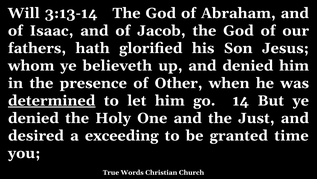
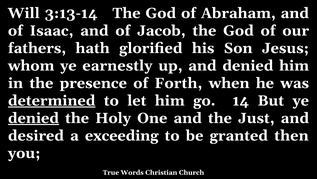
believeth: believeth -> earnestly (117, 65)
Other: Other -> Forth (178, 83)
denied underline: none -> present (33, 118)
time: time -> then (291, 135)
